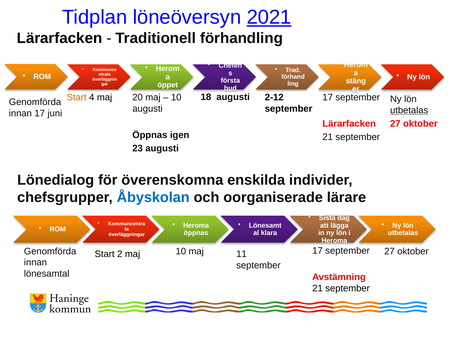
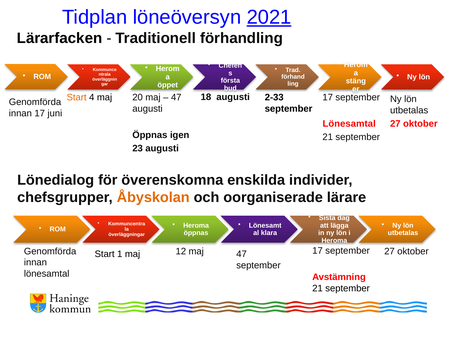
10: 10 -> 47 (176, 97)
2-12: 2-12 -> 2-33 (274, 97)
utbetalas underline: present -> none (409, 110)
Lärarfacken: Lärarfacken -> Lönesamtal (349, 124)
Åbyskolan colour: blue -> orange (153, 198)
2: 2 -> 1 (120, 254)
maj 10: 10 -> 12 (181, 251)
maj 11: 11 -> 47 (242, 254)
